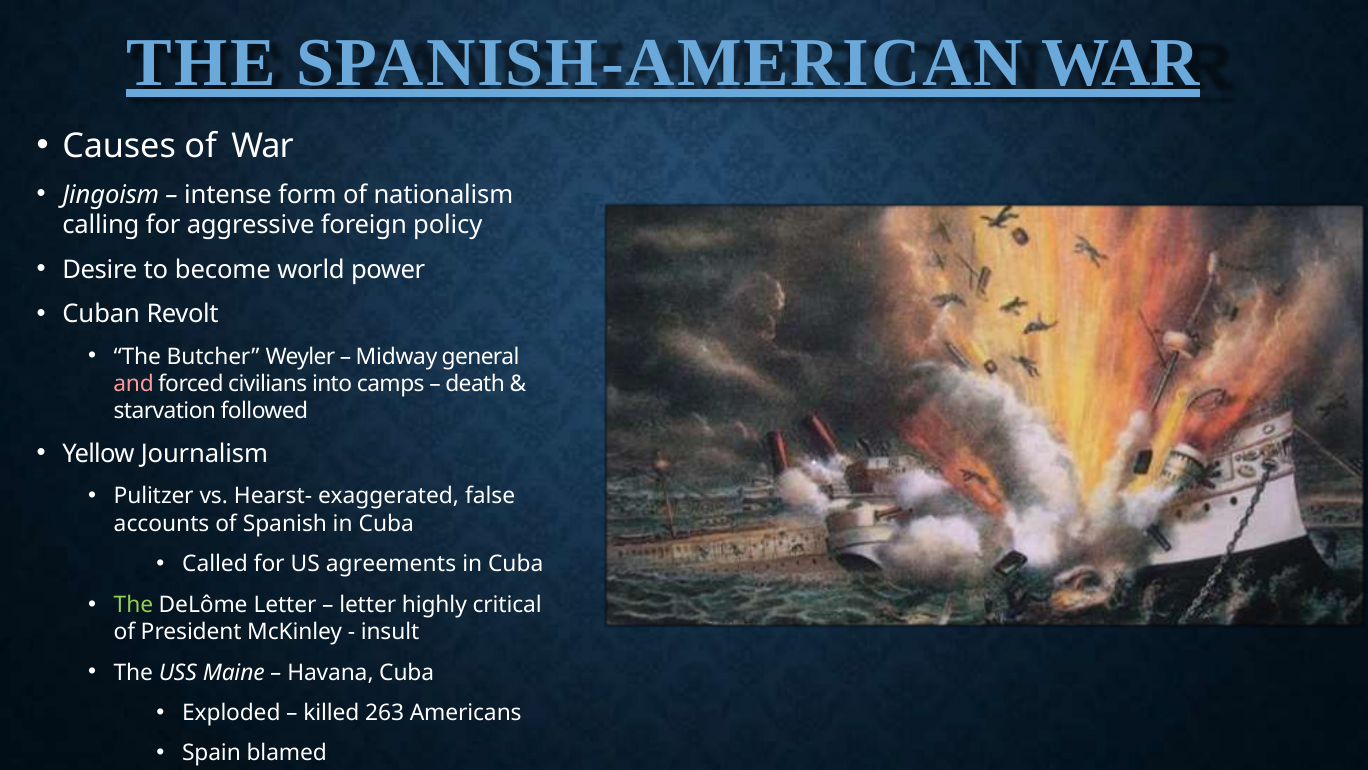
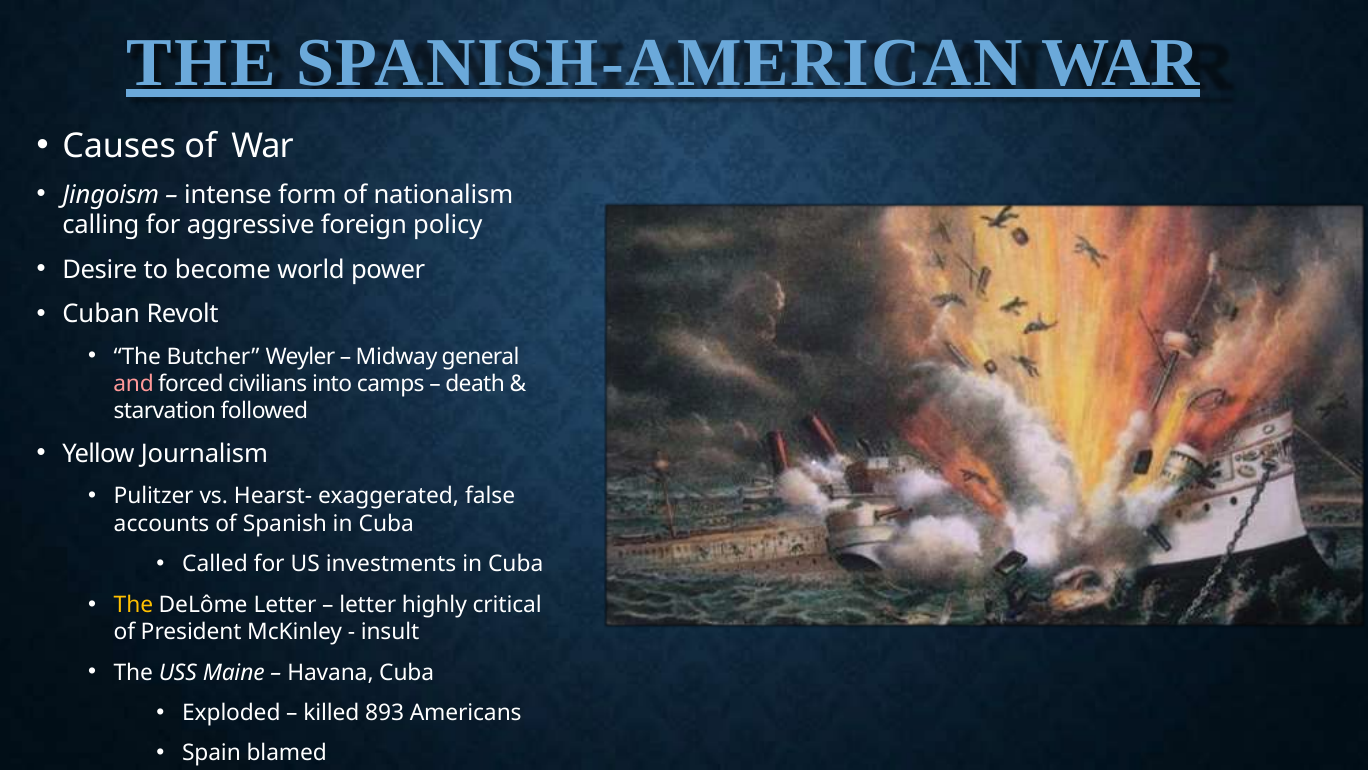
agreements: agreements -> investments (391, 564)
The colour: light green -> yellow (133, 605)
263: 263 -> 893 (385, 713)
